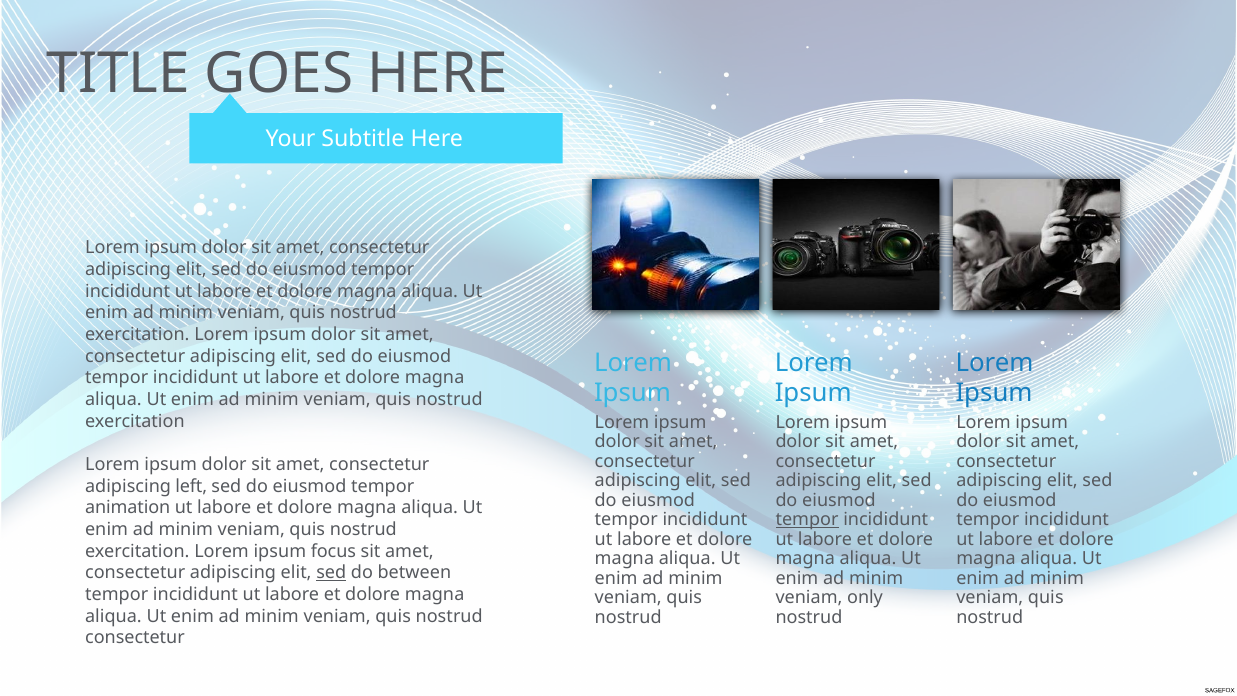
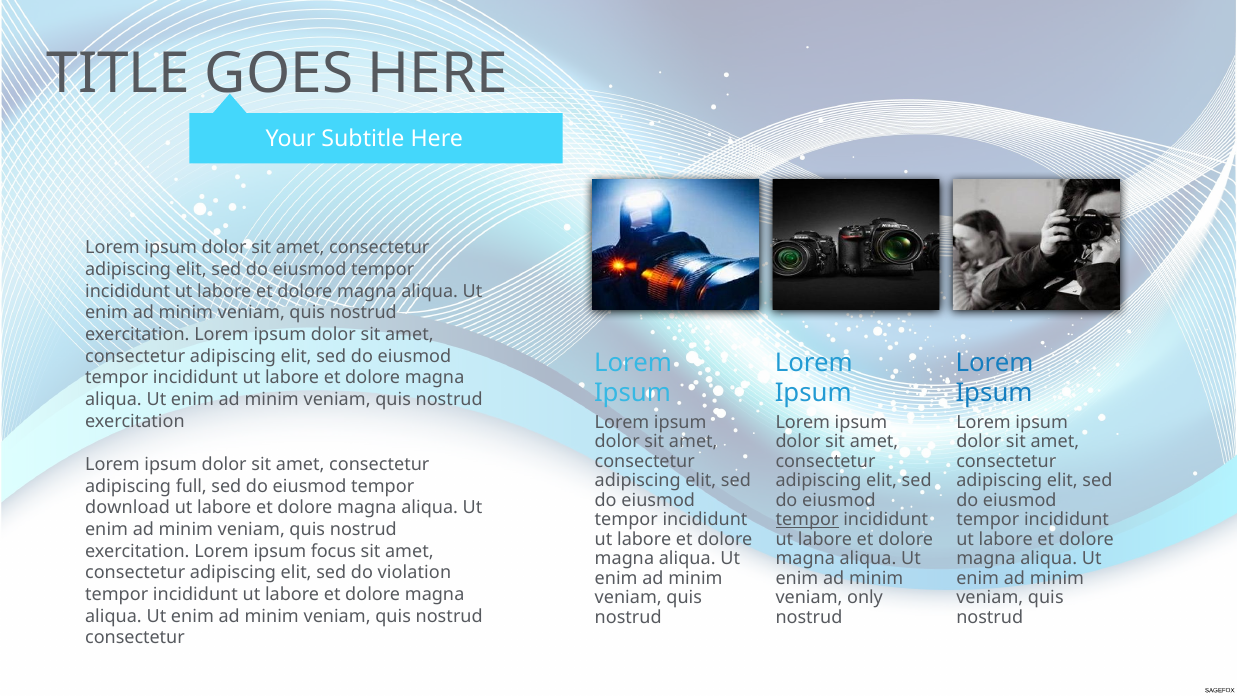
left: left -> full (191, 486)
animation: animation -> download (128, 508)
sed underline: present -> none (331, 573)
between: between -> violation (414, 573)
